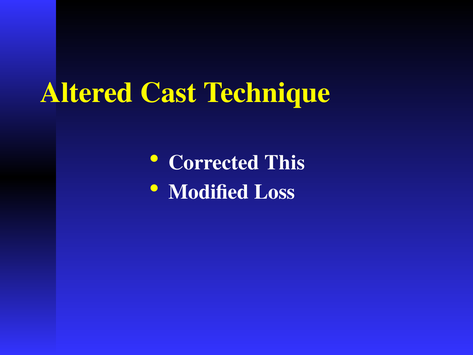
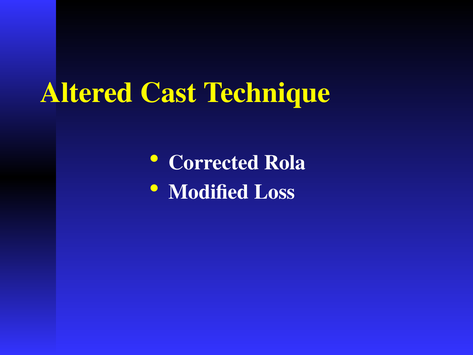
This: This -> Rola (285, 162)
